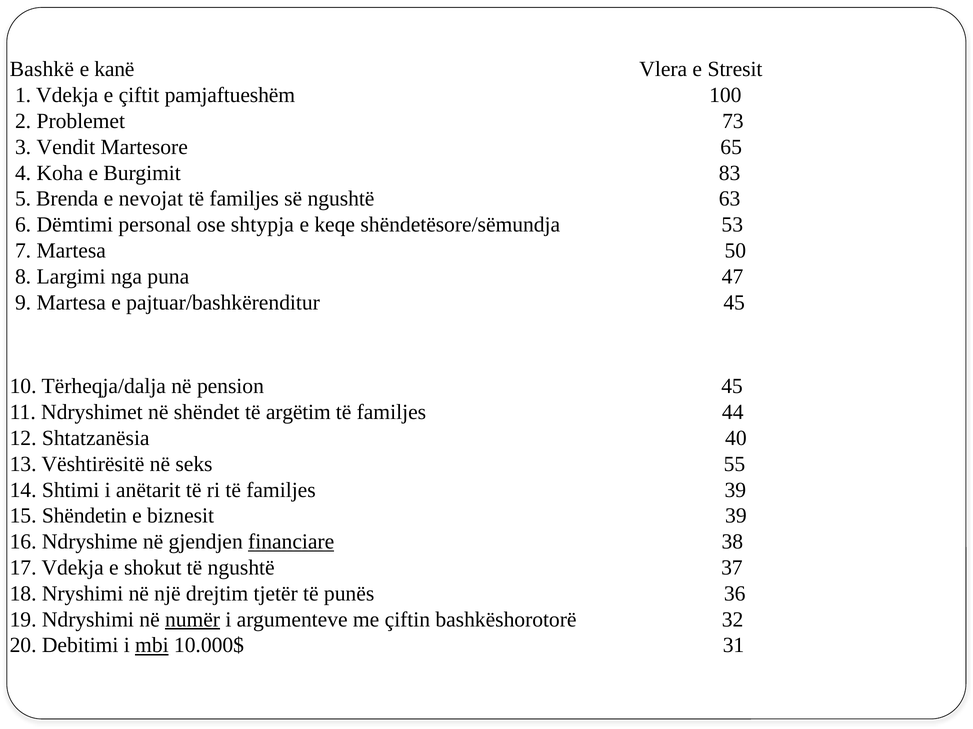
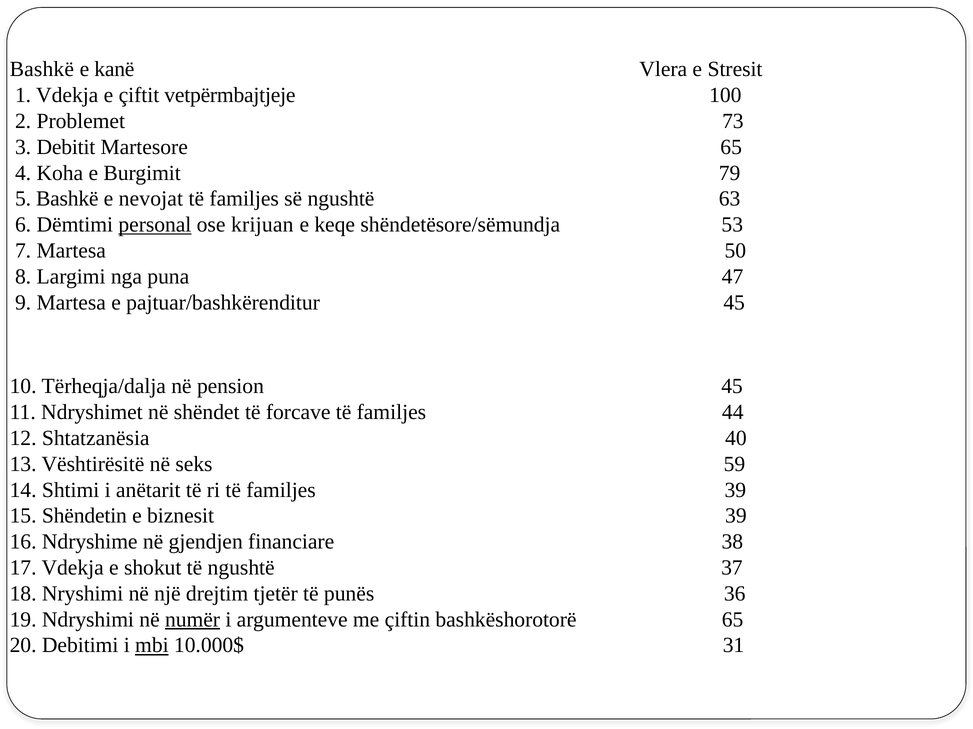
pamjaftueshëm: pamjaftueshëm -> vetpërmbajtjeje (230, 95)
Vendit: Vendit -> Debitit (66, 147)
83: 83 -> 79 (730, 173)
5 Brenda: Brenda -> Bashkë (67, 199)
personal underline: none -> present (155, 225)
shtypja: shtypja -> krijuan (262, 225)
argëtim: argëtim -> forcave (298, 413)
55: 55 -> 59 (734, 464)
financiare underline: present -> none (291, 542)
bashkëshorotorë 32: 32 -> 65 (733, 620)
